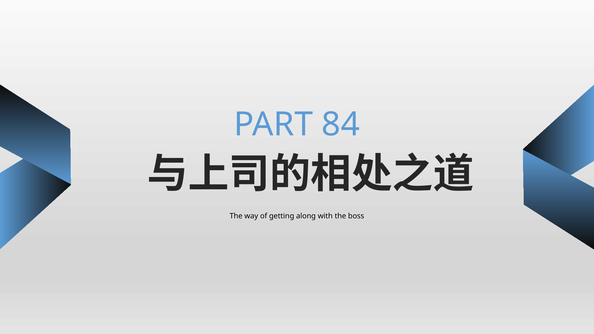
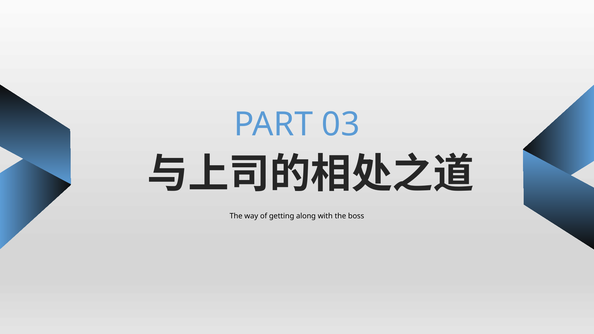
84: 84 -> 03 (341, 124)
